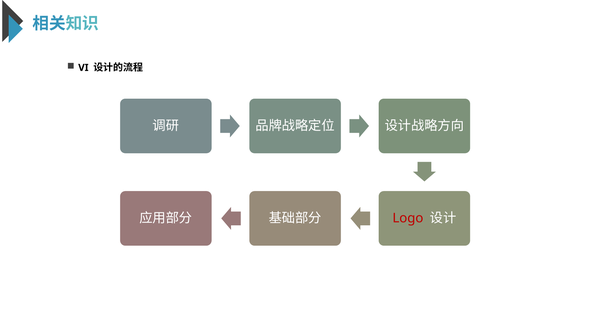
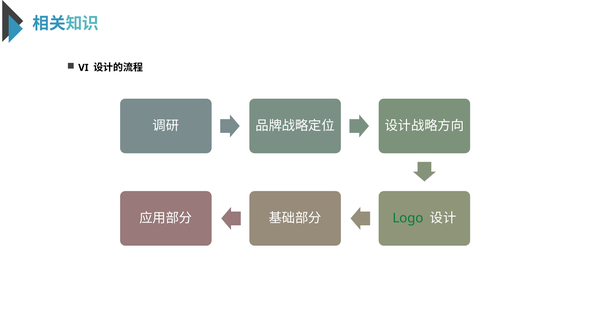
Logo colour: red -> green (408, 218)
